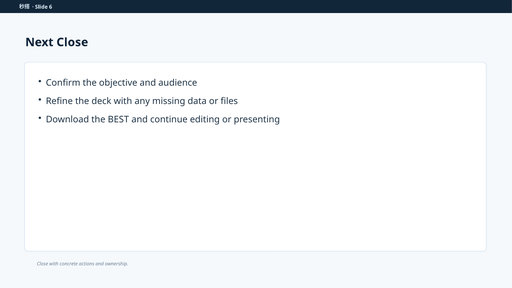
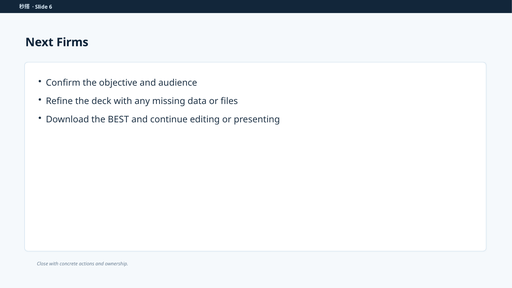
Next Close: Close -> Firms (72, 42)
